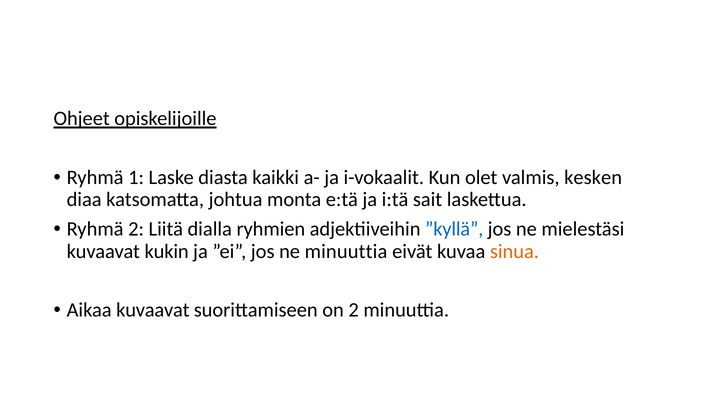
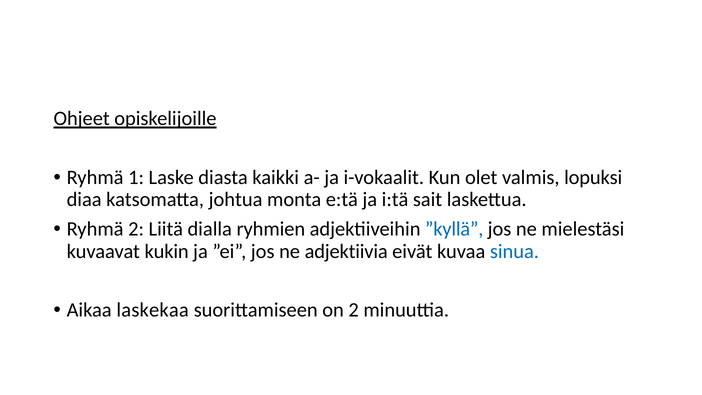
kesken: kesken -> lopuksi (593, 178)
ne minuuttia: minuuttia -> adjektiivia (346, 251)
sinua colour: orange -> blue (514, 251)
Aikaa kuvaavat: kuvaavat -> laskekaa (153, 310)
